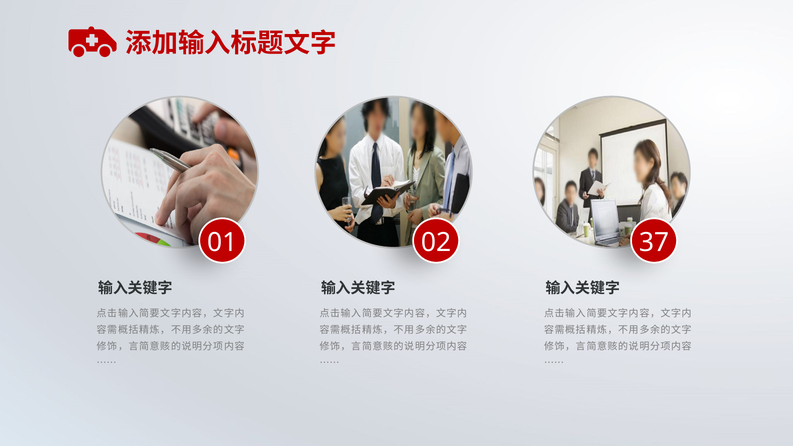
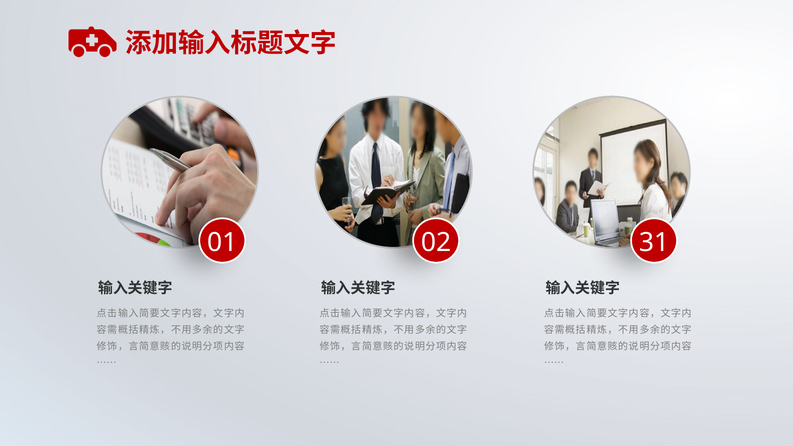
37: 37 -> 31 (654, 242)
